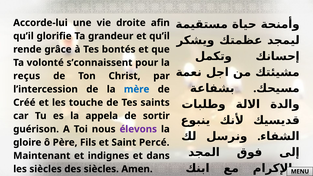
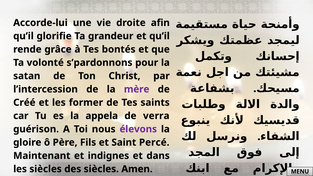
s’connaissent: s’connaissent -> s’pardonnons (99, 63)
reçus: reçus -> satan (27, 76)
mère colour: blue -> purple (137, 89)
touche: touche -> former (86, 103)
sortir: sortir -> verra (156, 116)
